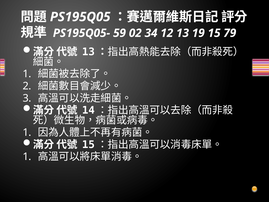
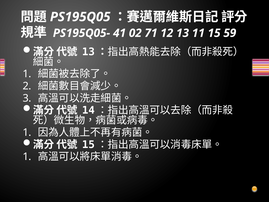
59: 59 -> 41 (120, 33)
34: 34 -> 71 (151, 33)
19: 19 -> 11 (198, 33)
79: 79 -> 59 (230, 33)
